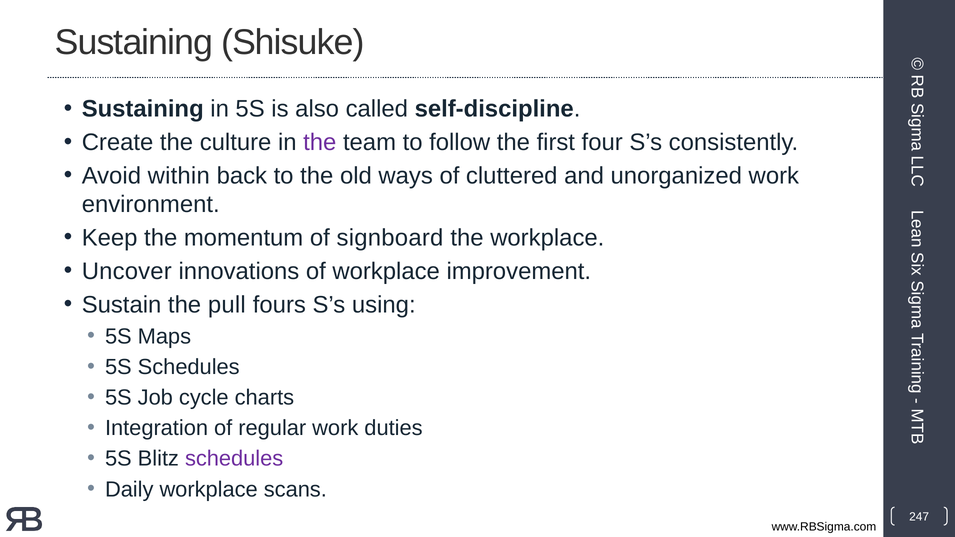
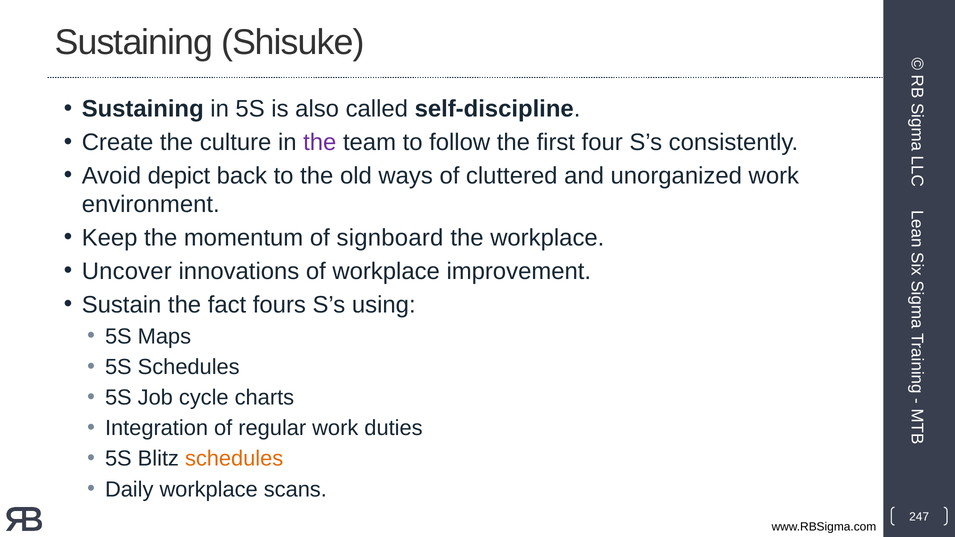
within: within -> depict (179, 176)
pull: pull -> fact (227, 305)
schedules colour: purple -> orange (234, 459)
